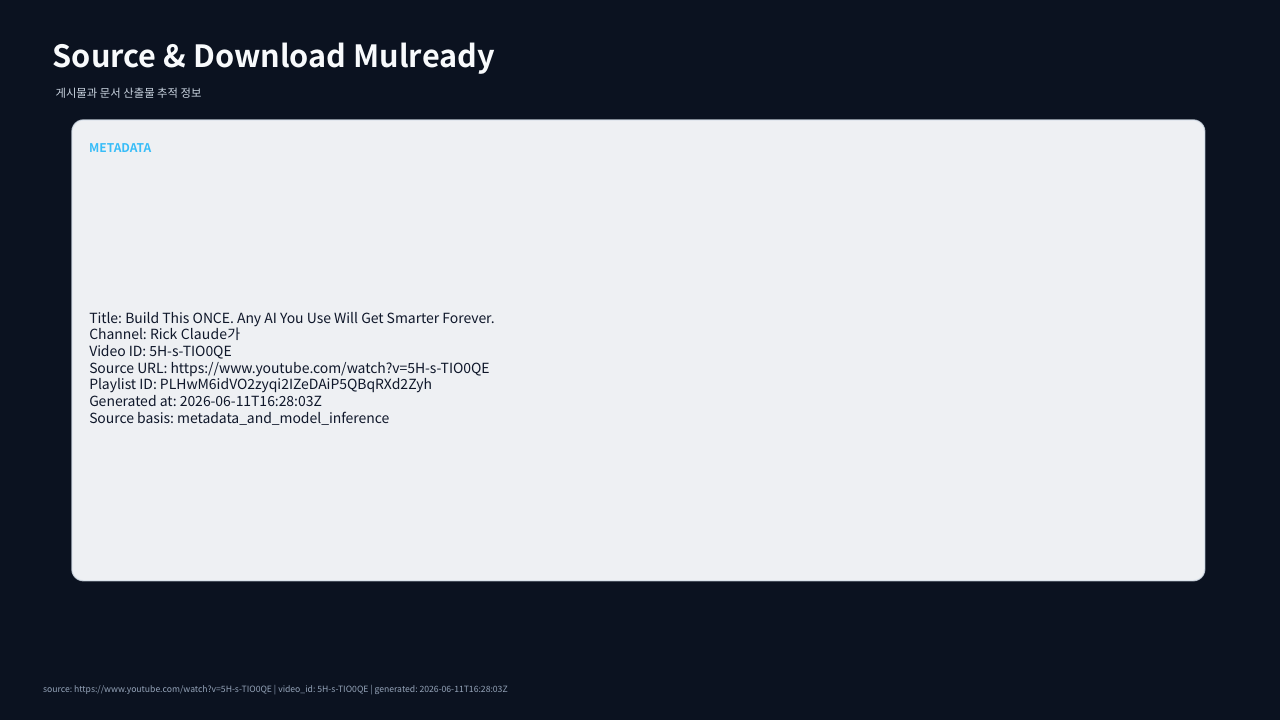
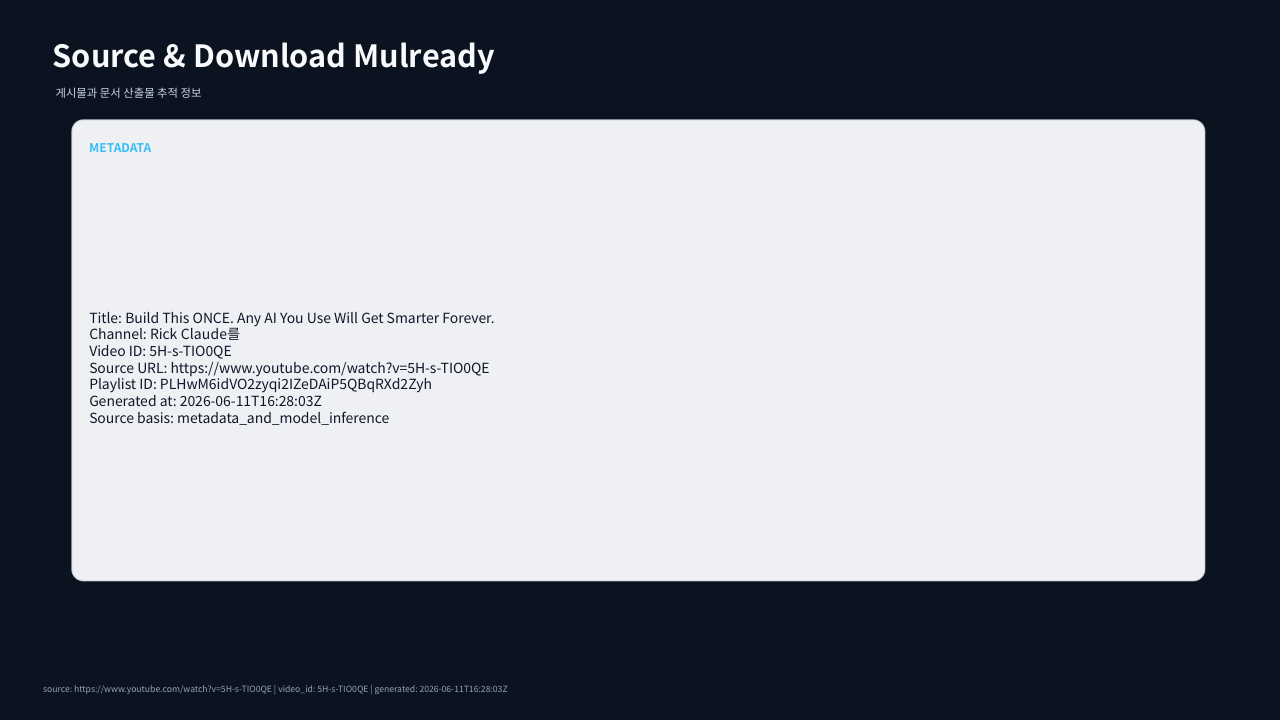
Claude가: Claude가 -> Claude를 (210, 335)
